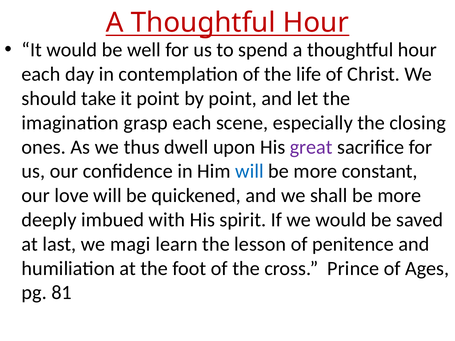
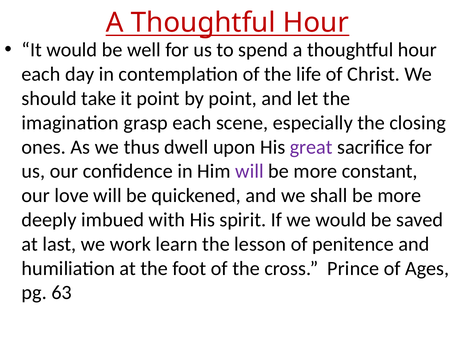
will colour: blue -> purple (250, 171)
magi: magi -> work (130, 244)
81: 81 -> 63 (62, 293)
